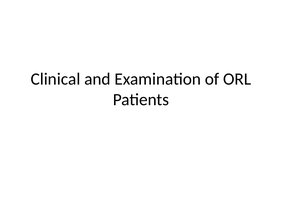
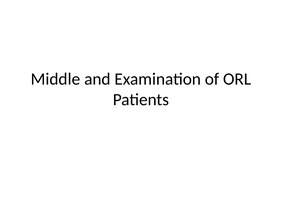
Clinical: Clinical -> Middle (55, 79)
